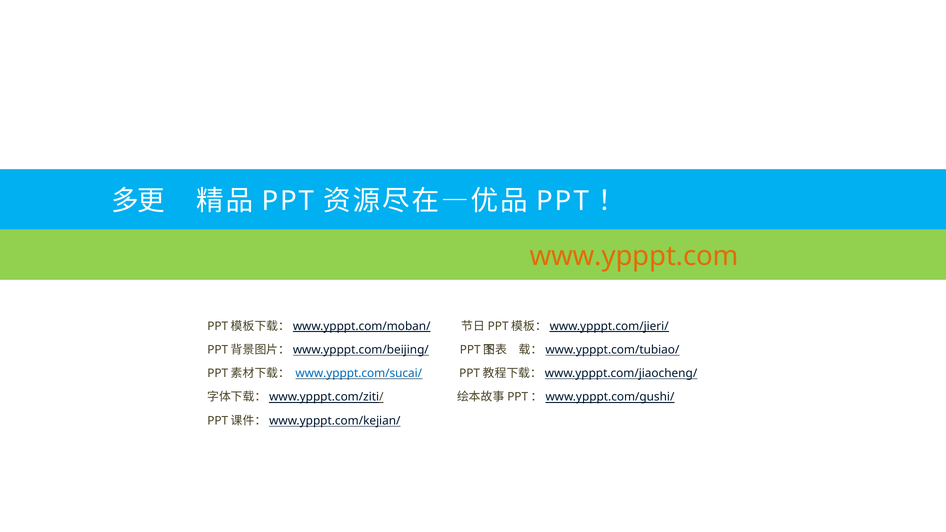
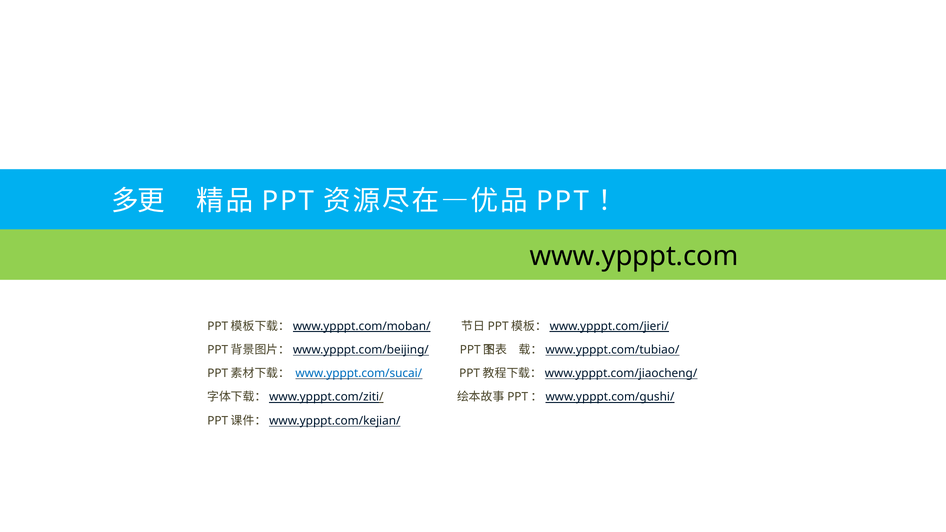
www.ypppt.com colour: orange -> black (634, 256)
